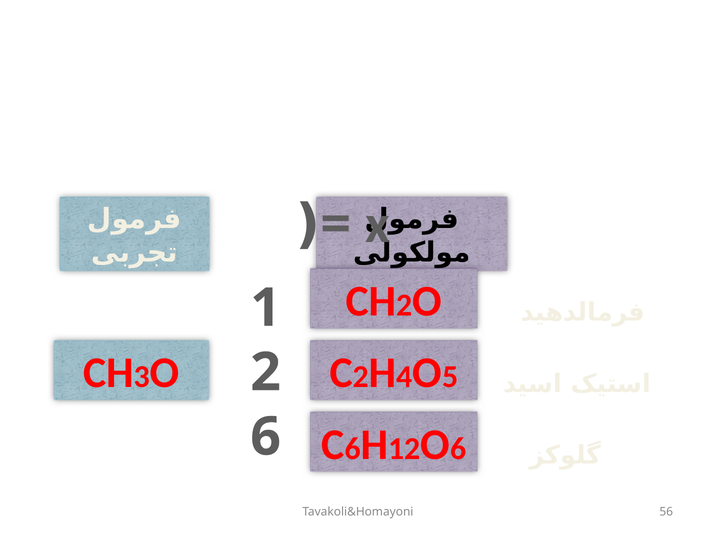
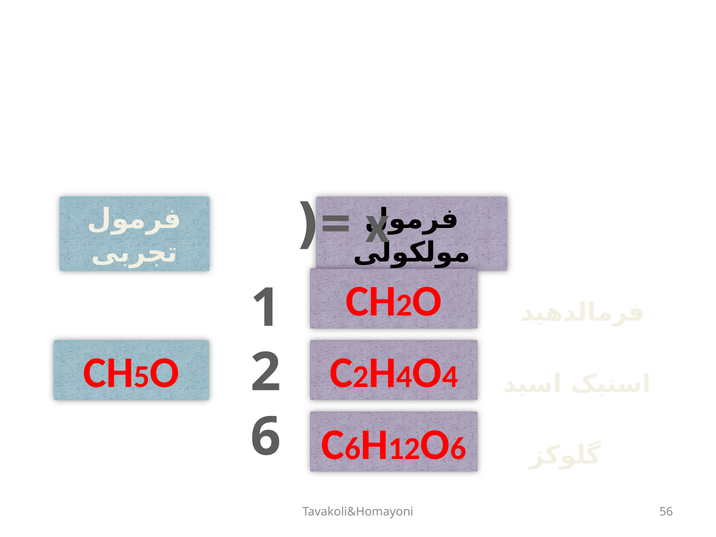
3: 3 -> 5 (142, 377)
5: 5 -> 4 (450, 377)
